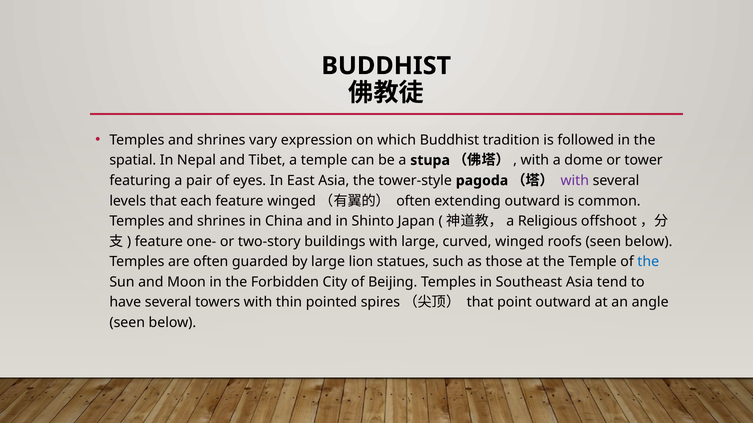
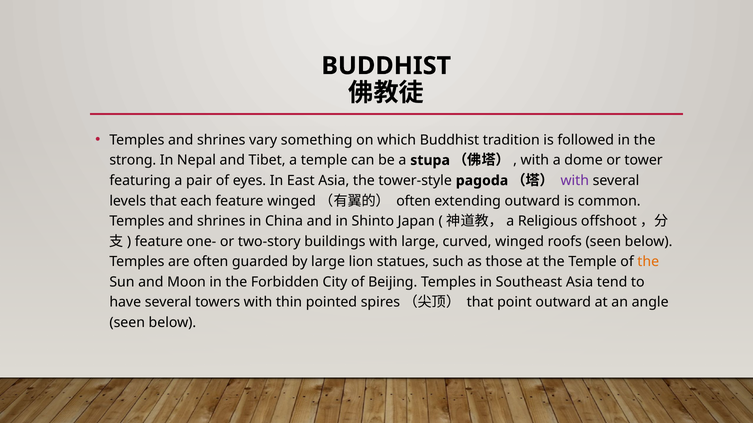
expression: expression -> something (317, 140)
spatial: spatial -> strong (133, 160)
the colour: blue -> orange (648, 262)
